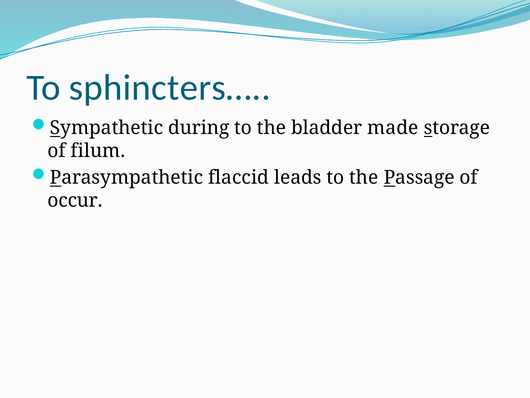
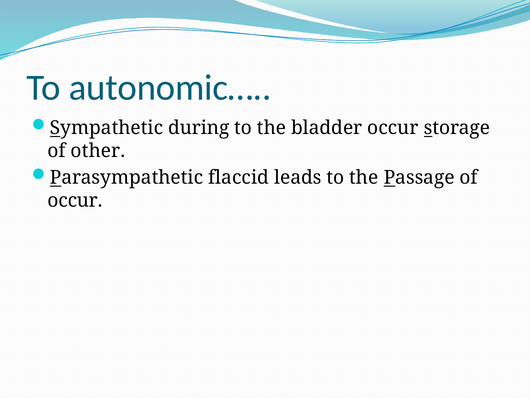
sphincters…: sphincters… -> autonomic… (170, 88)
bladder made: made -> occur (393, 128)
filum: filum -> other (98, 151)
